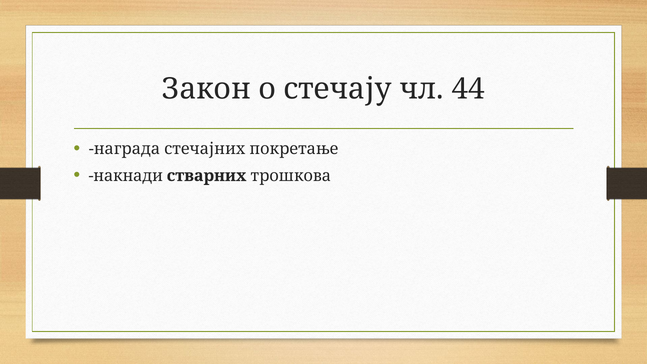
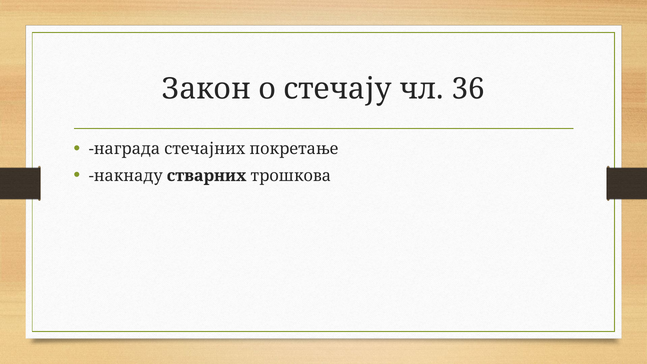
44: 44 -> 36 (468, 89)
накнади: накнади -> накнаду (126, 176)
